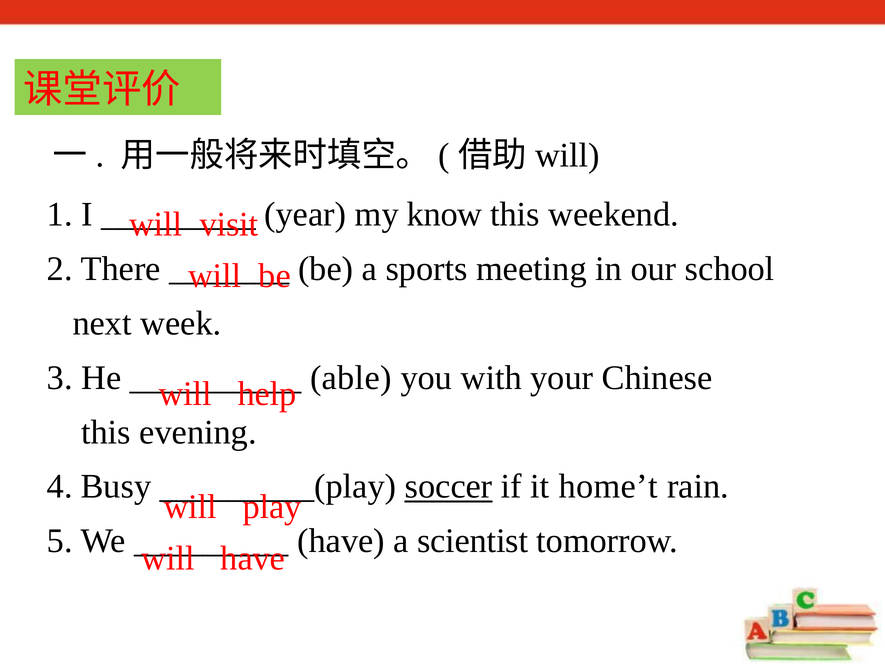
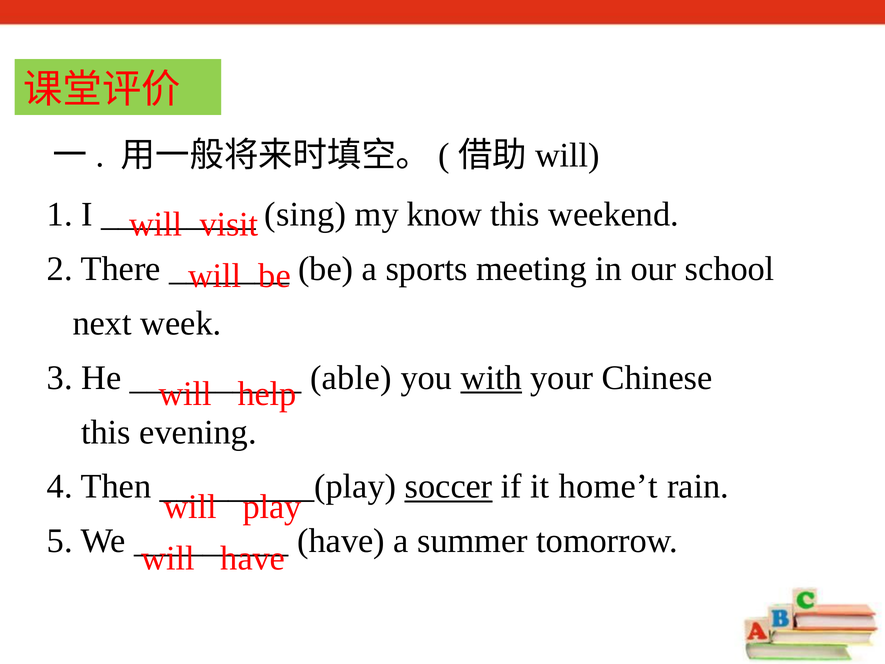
year: year -> sing (305, 214)
with underline: none -> present (491, 378)
Busy: Busy -> Then (116, 486)
scientist: scientist -> summer (473, 541)
